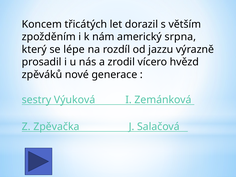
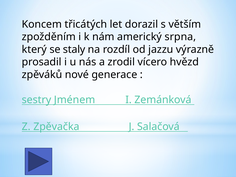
lépe: lépe -> staly (74, 49)
Výuková: Výuková -> Jménem (75, 100)
